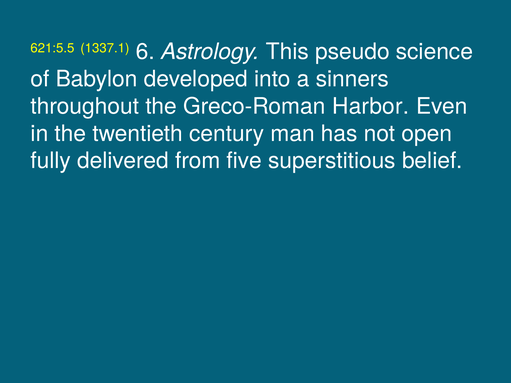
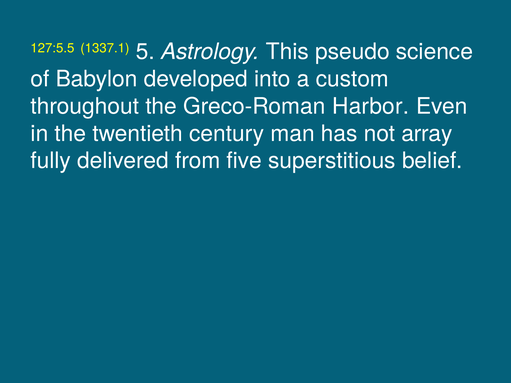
621:5.5: 621:5.5 -> 127:5.5 (53, 48)
6: 6 -> 5 (145, 52)
sinners: sinners -> custom (352, 79)
open: open -> array (427, 134)
